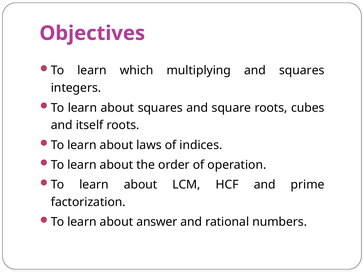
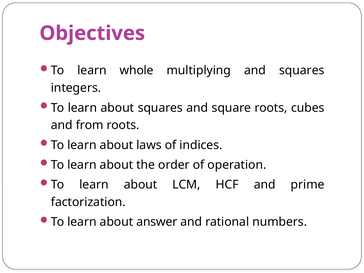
which: which -> whole (137, 70)
itself: itself -> from (90, 125)
